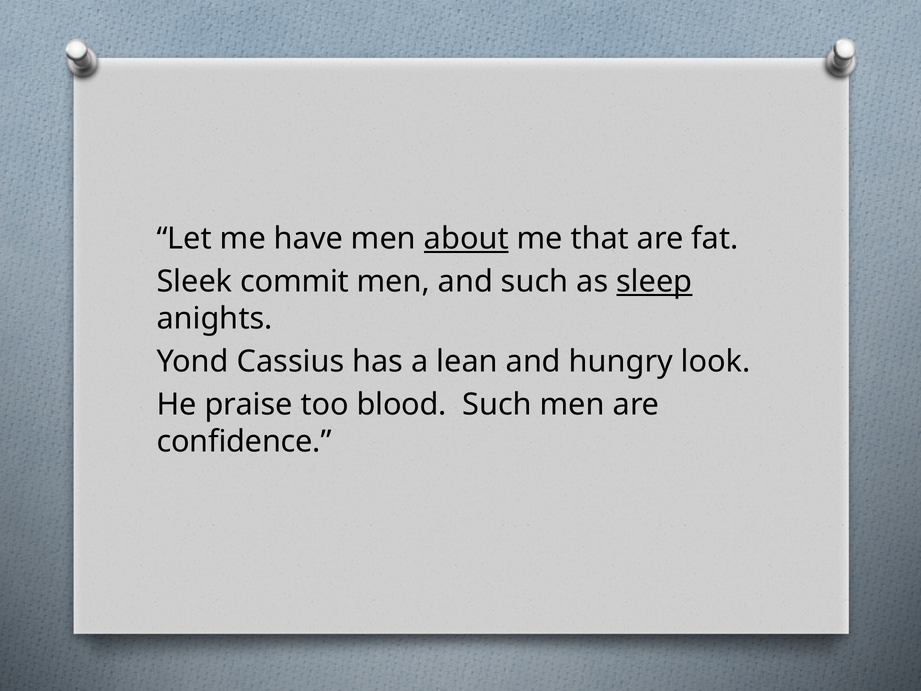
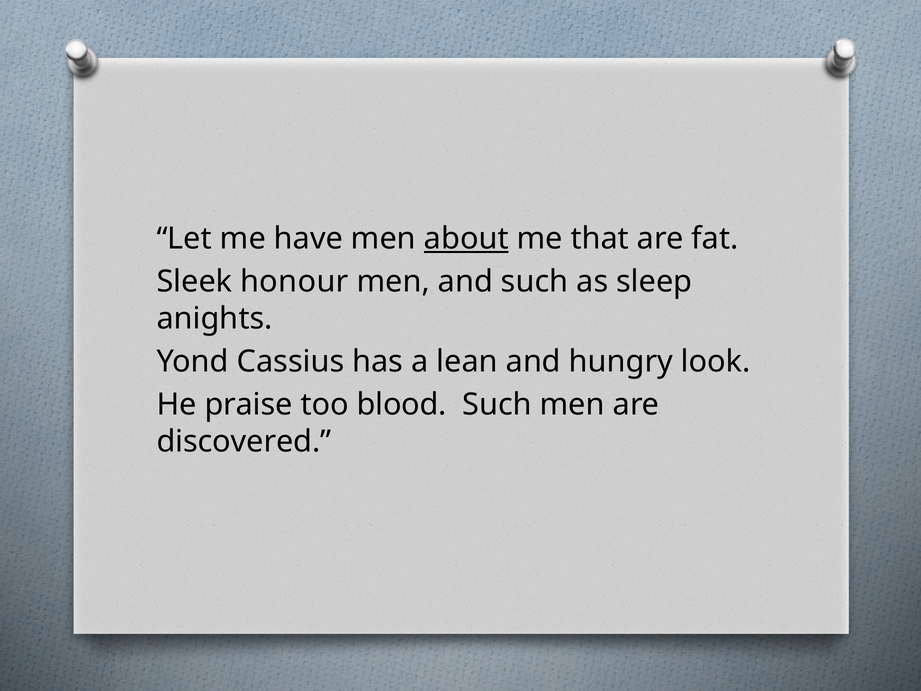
commit: commit -> honour (294, 282)
sleep underline: present -> none (654, 282)
confidence: confidence -> discovered (244, 441)
